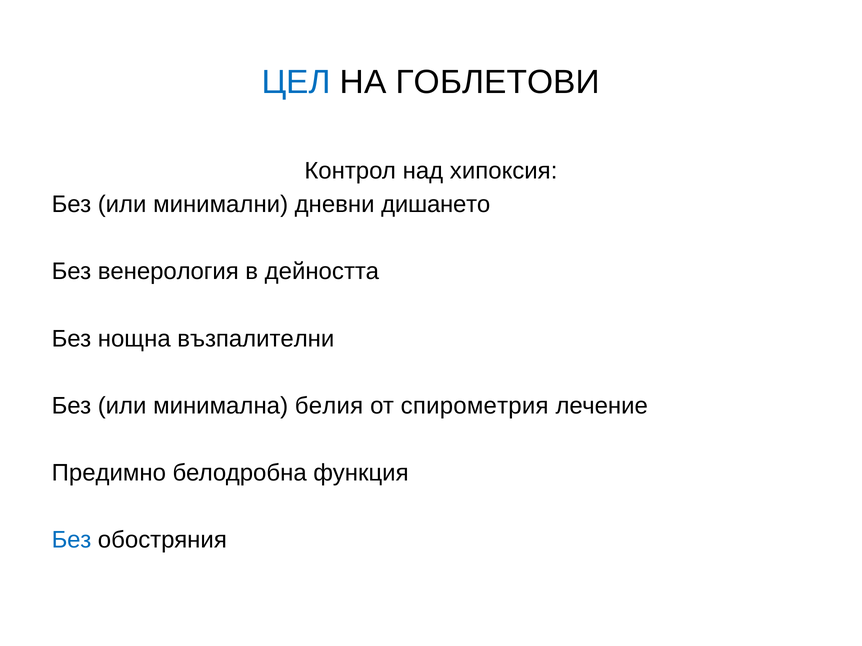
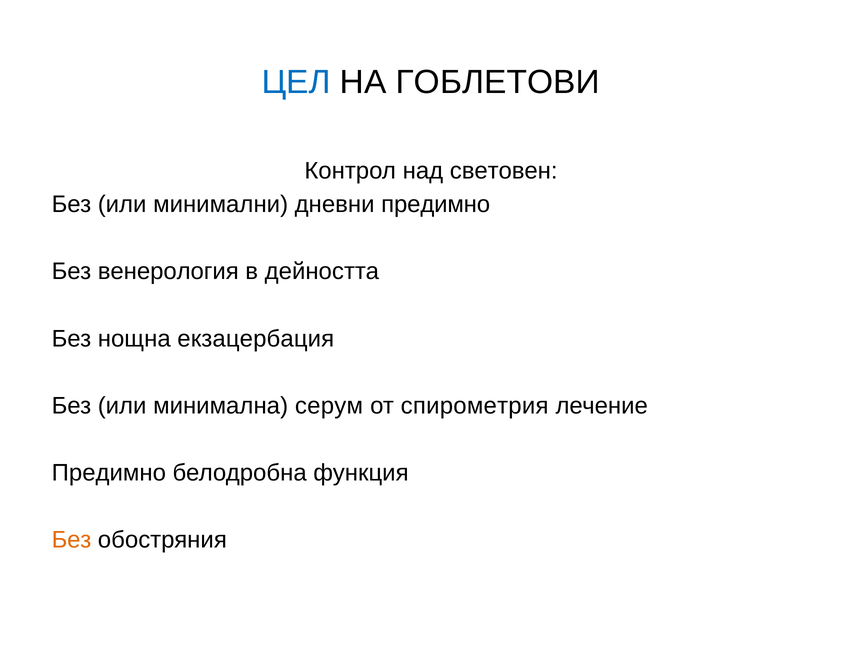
хипоксия: хипоксия -> световен (504, 171)
дневни дишането: дишането -> предимно (436, 205)
възпалителни: възпалителни -> екзацербация (256, 339)
белия: белия -> серум (329, 406)
Без colour: blue -> orange (72, 540)
